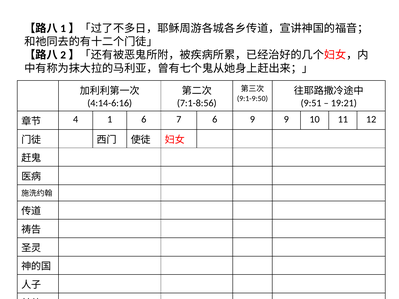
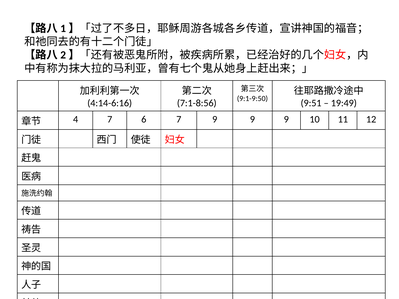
19:21: 19:21 -> 19:49 (344, 103)
4 1: 1 -> 7 (110, 119)
7 6: 6 -> 9 (215, 119)
